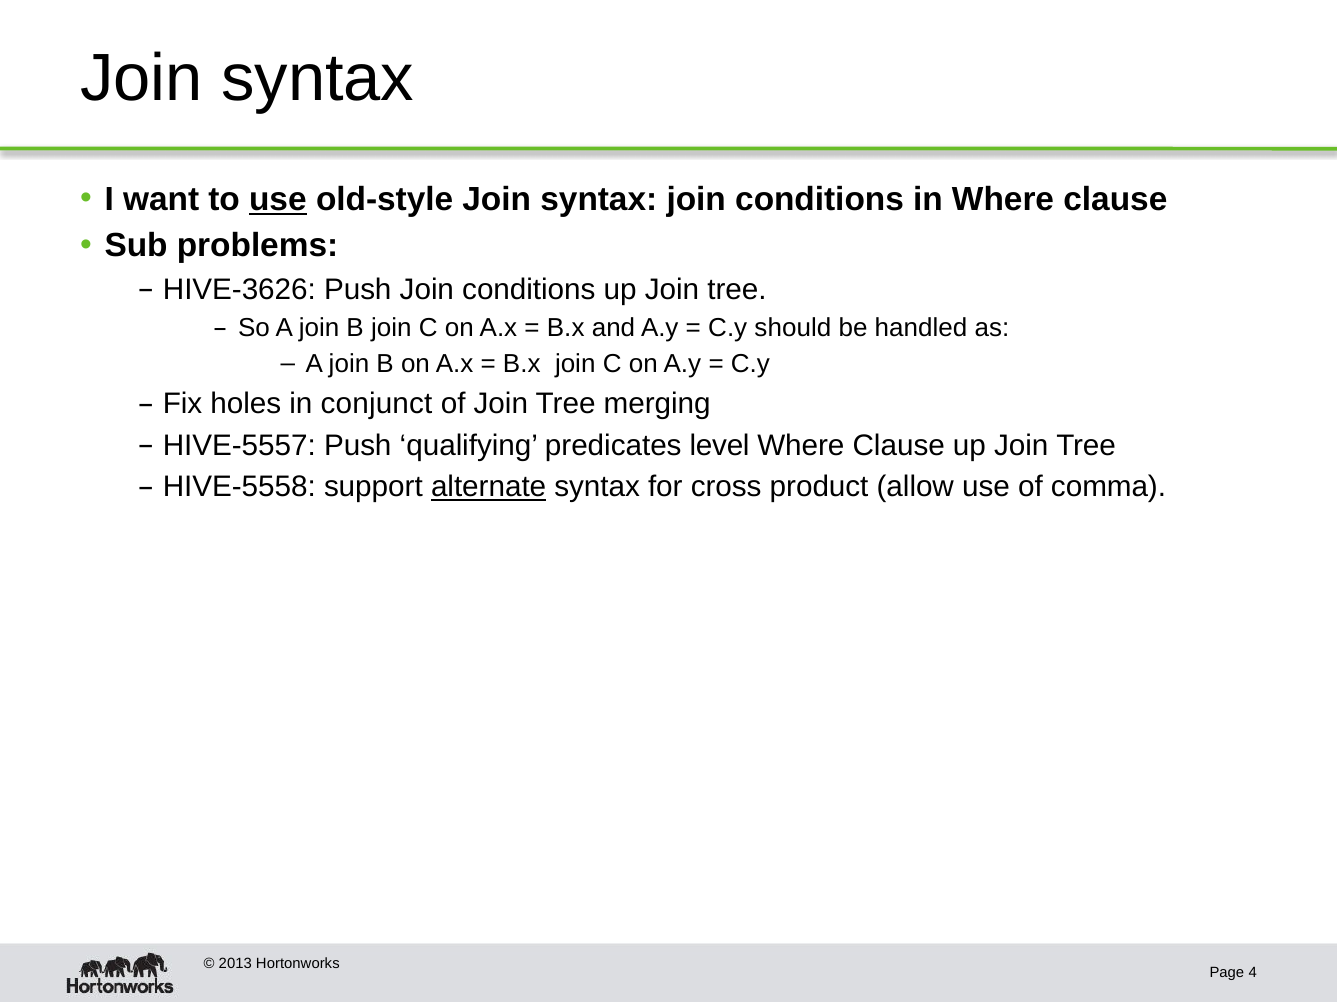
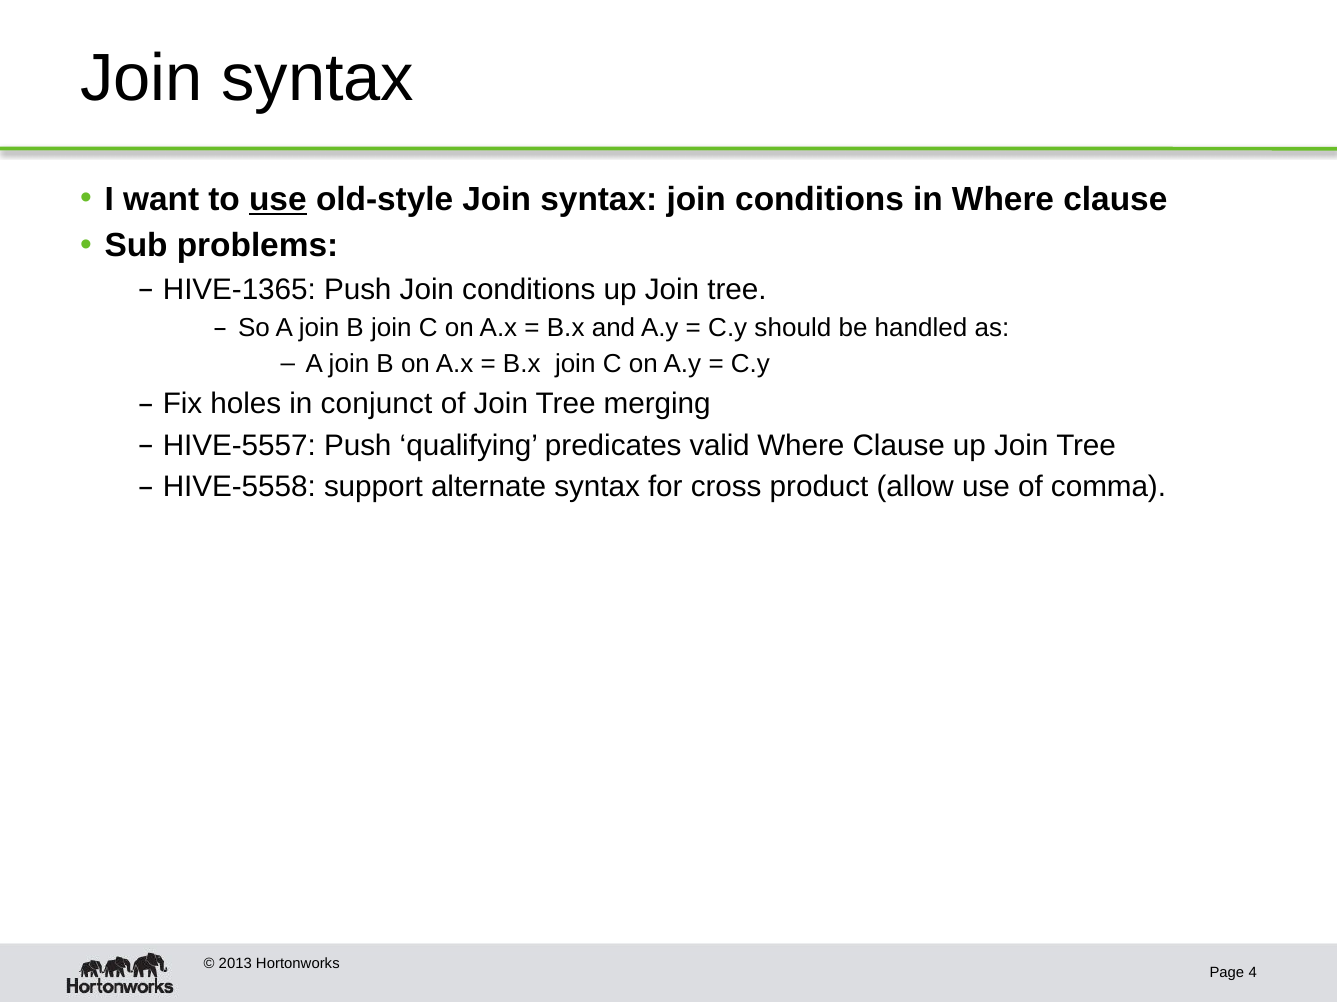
HIVE-3626: HIVE-3626 -> HIVE-1365 (239, 290)
level: level -> valid (720, 446)
alternate underline: present -> none (489, 487)
